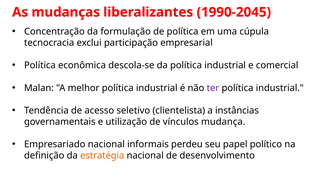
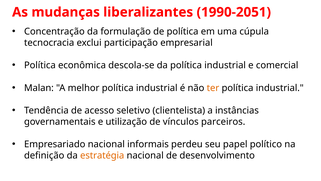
1990-2045: 1990-2045 -> 1990-2051 (234, 12)
ter colour: purple -> orange (213, 88)
mudança: mudança -> parceiros (223, 121)
